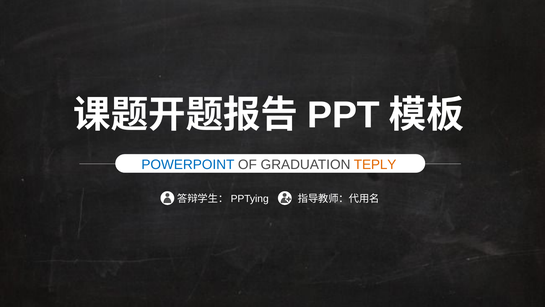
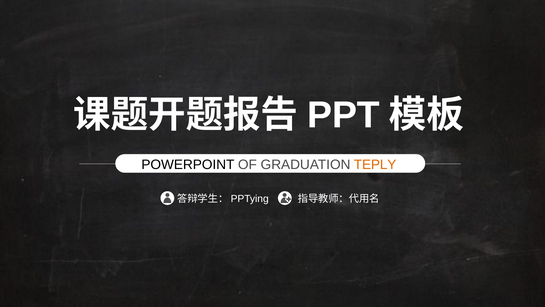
POWERPOINT colour: blue -> black (188, 164)
